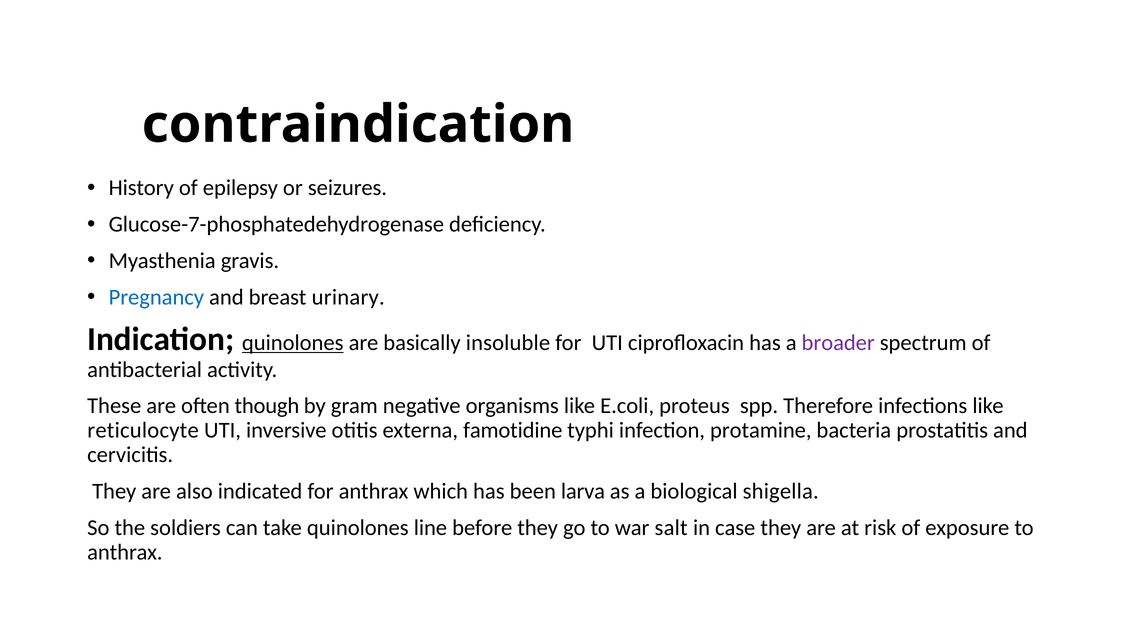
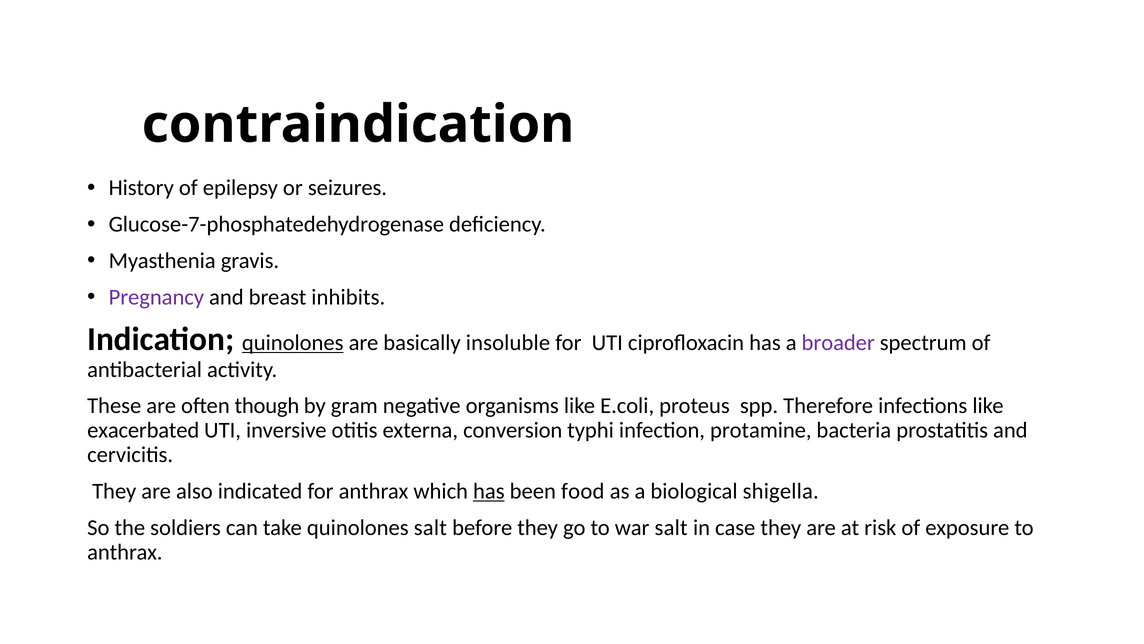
Pregnancy colour: blue -> purple (156, 297)
urinary: urinary -> inhibits (348, 297)
reticulocyte: reticulocyte -> exacerbated (143, 430)
famotidine: famotidine -> conversion (513, 430)
has underline: none -> present (489, 491)
larva: larva -> food (583, 491)
quinolones line: line -> salt (430, 527)
